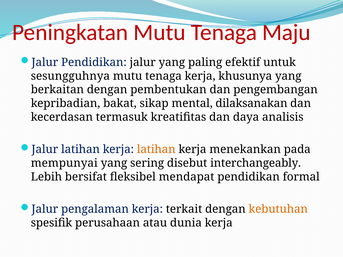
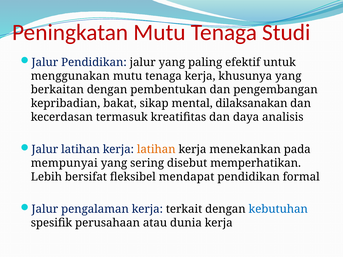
Maju: Maju -> Studi (286, 32)
sesungguhnya: sesungguhnya -> menggunakan (70, 76)
interchangeably: interchangeably -> memperhatikan (256, 163)
kebutuhan colour: orange -> blue (278, 209)
